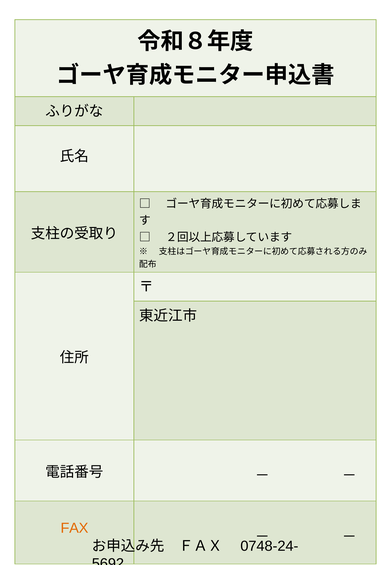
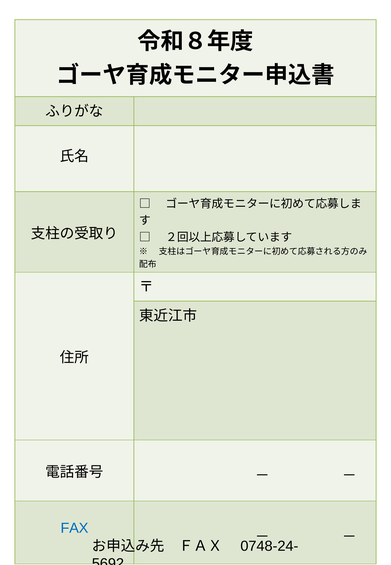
FAX colour: orange -> blue (74, 528)
